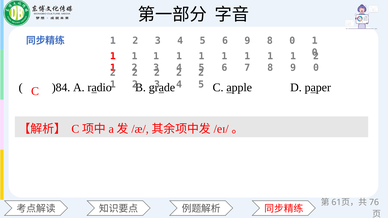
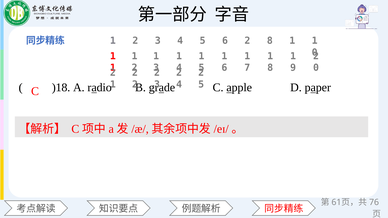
6 9: 9 -> 2 (247, 41)
0: 0 -> 1 (292, 41)
)84: )84 -> )18 (61, 88)
